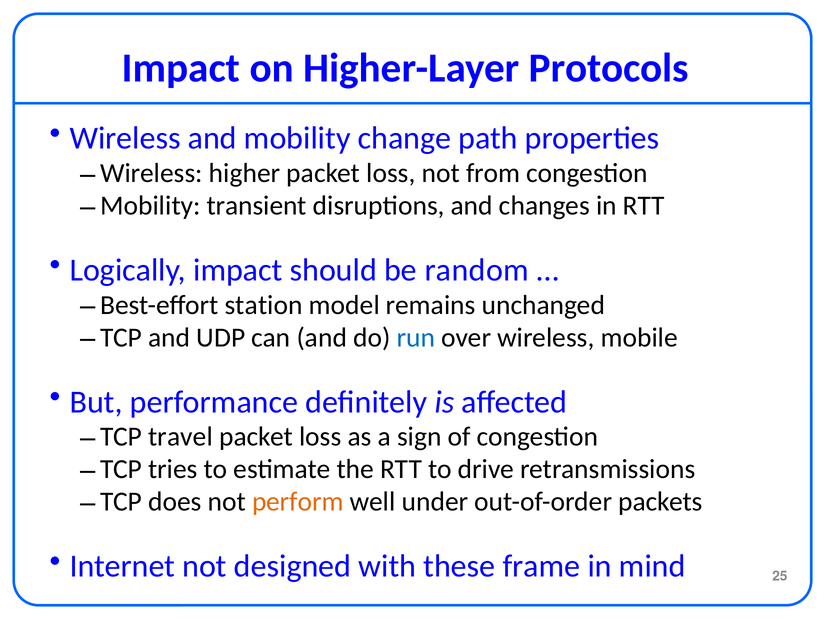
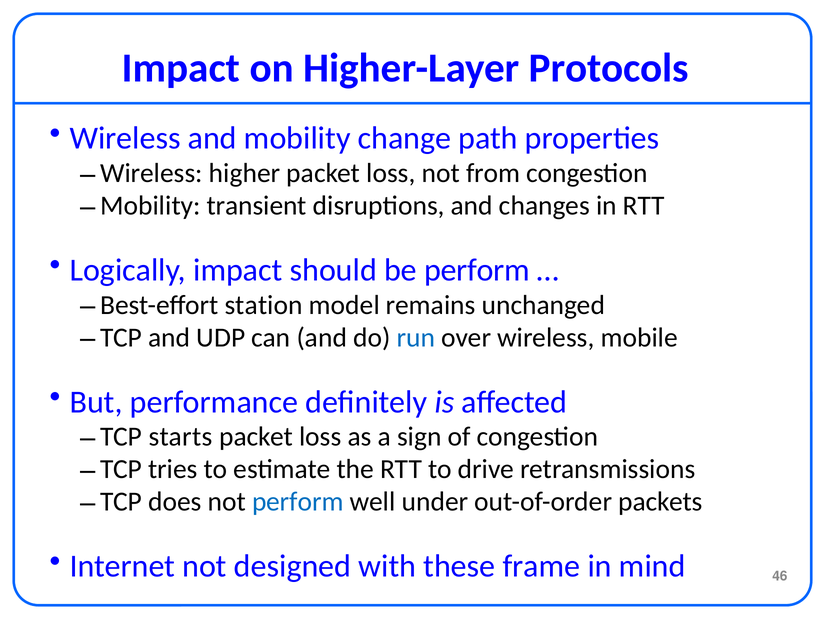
be random: random -> perform (477, 270)
travel: travel -> starts (181, 437)
perform colour: orange -> blue (298, 502)
25: 25 -> 46 (780, 576)
